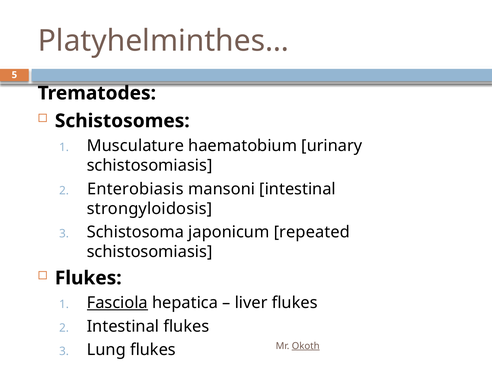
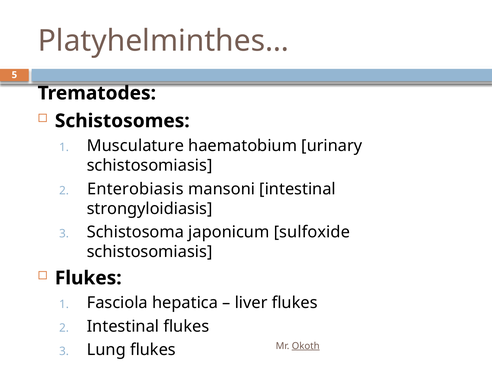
strongyloidosis: strongyloidosis -> strongyloidiasis (150, 209)
repeated: repeated -> sulfoxide (312, 232)
Fasciola underline: present -> none (117, 303)
